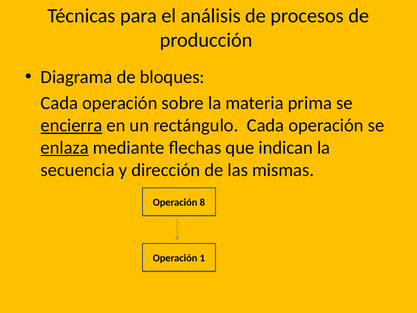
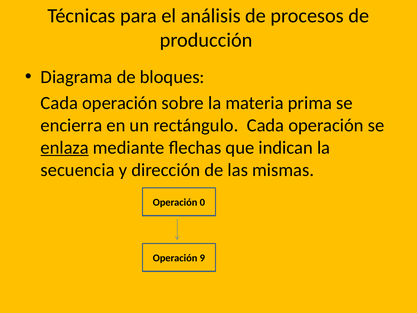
encierra underline: present -> none (72, 125)
8: 8 -> 0 (202, 202)
1: 1 -> 9 (202, 258)
